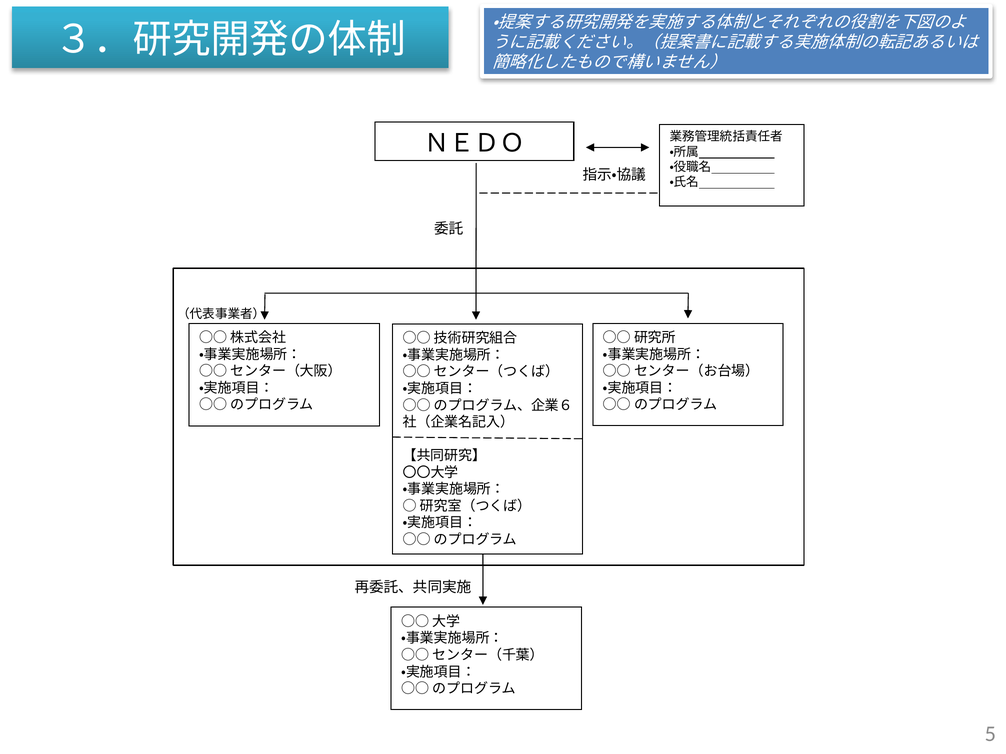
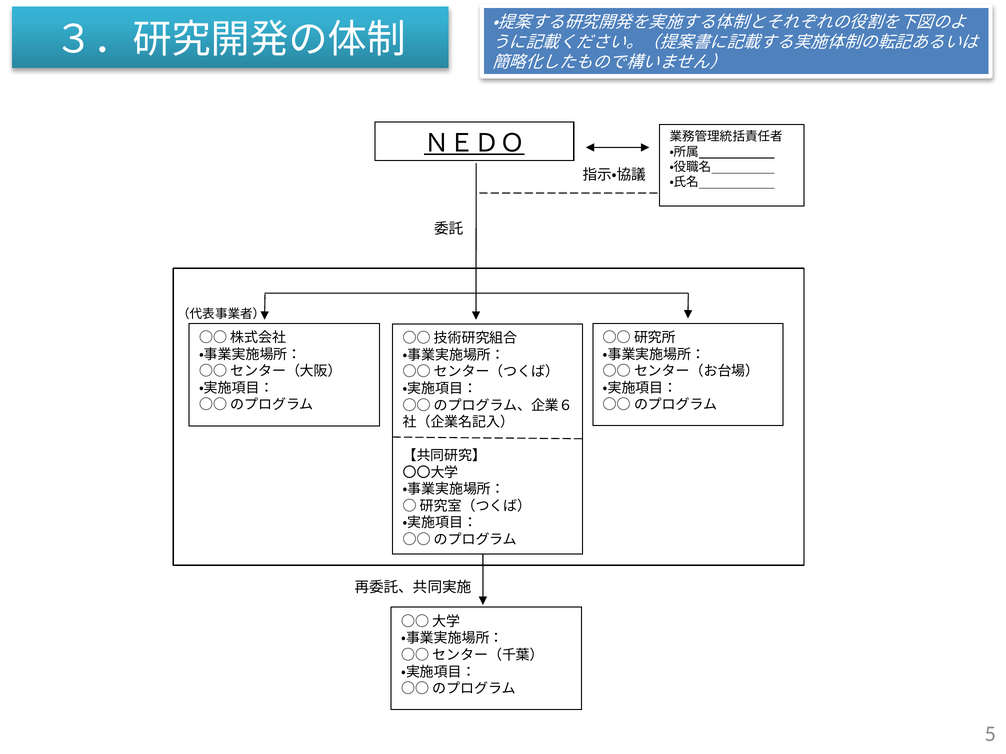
ＮＥＤＯ underline: none -> present (474, 144)
